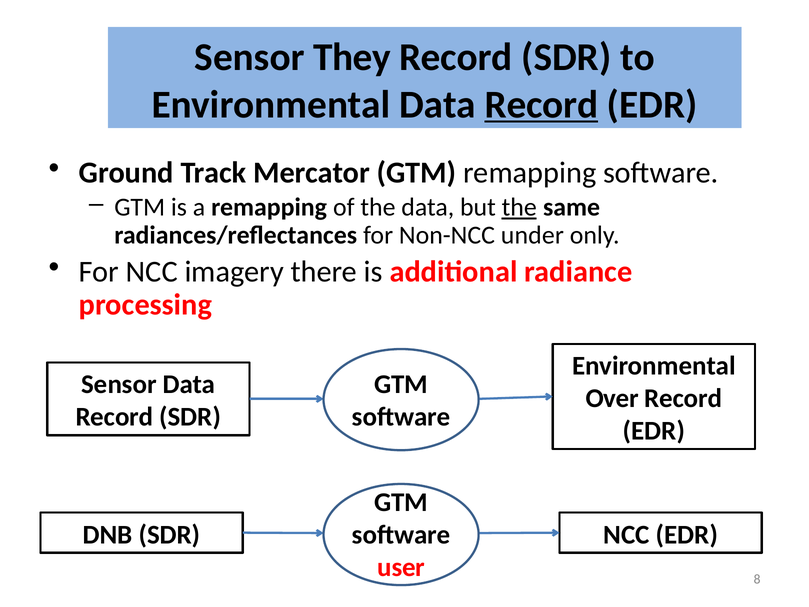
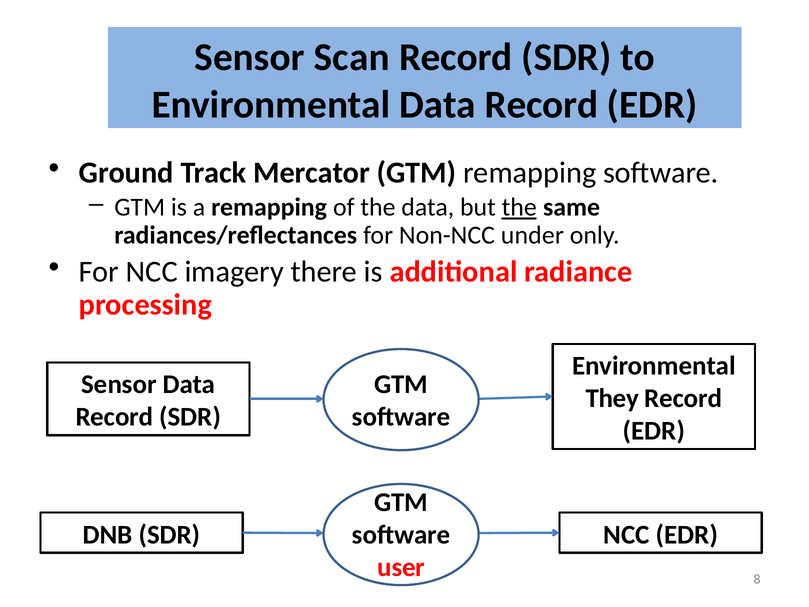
They: They -> Scan (352, 57)
Record underline: present -> none (541, 105)
Over: Over -> They (612, 398)
